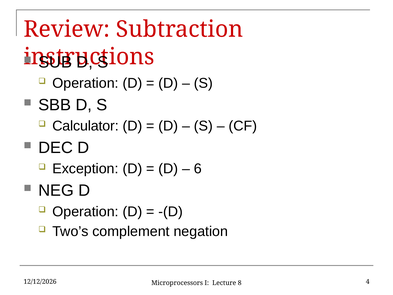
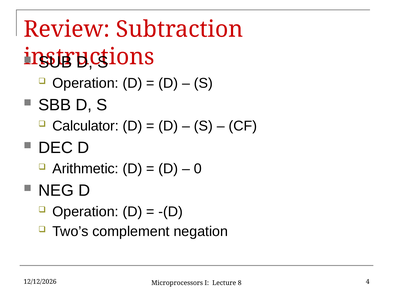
Exception: Exception -> Arithmetic (86, 169)
6: 6 -> 0 (198, 169)
